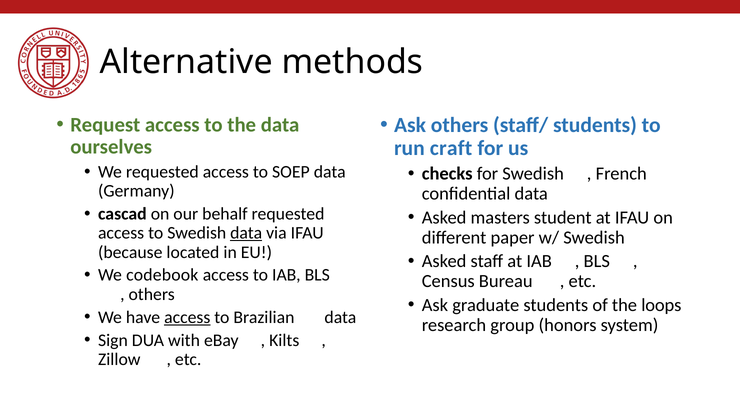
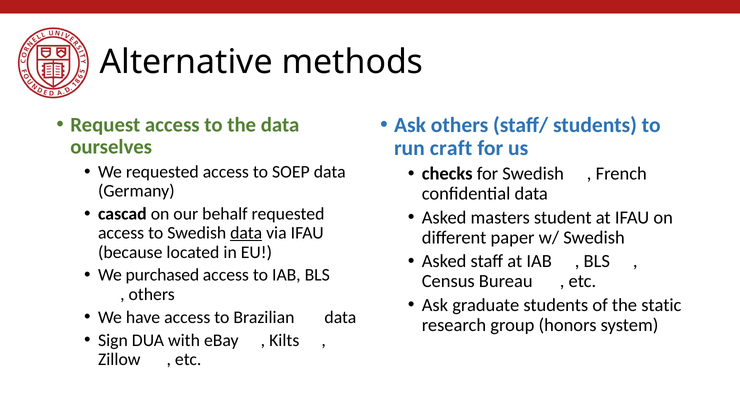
codebook: codebook -> purchased (162, 275)
loops: loops -> static (661, 305)
access underline: present -> none (187, 317)
